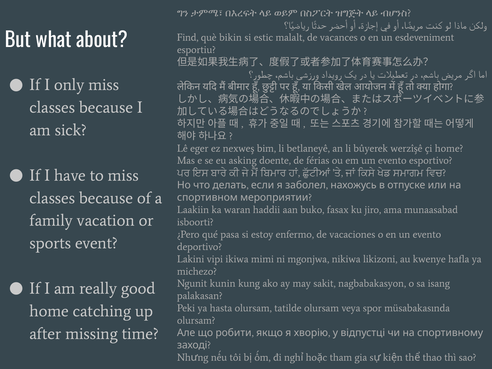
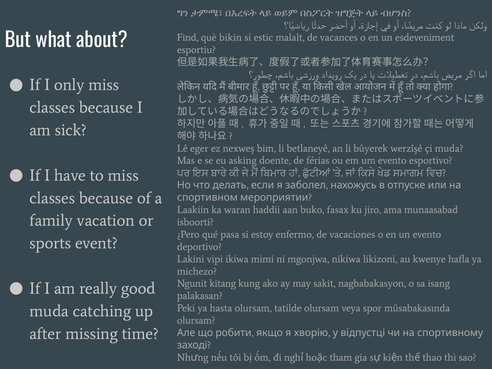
çi home: home -> muda (449, 148)
kunin: kunin -> kitang (223, 284)
home: home -> muda (49, 311)
